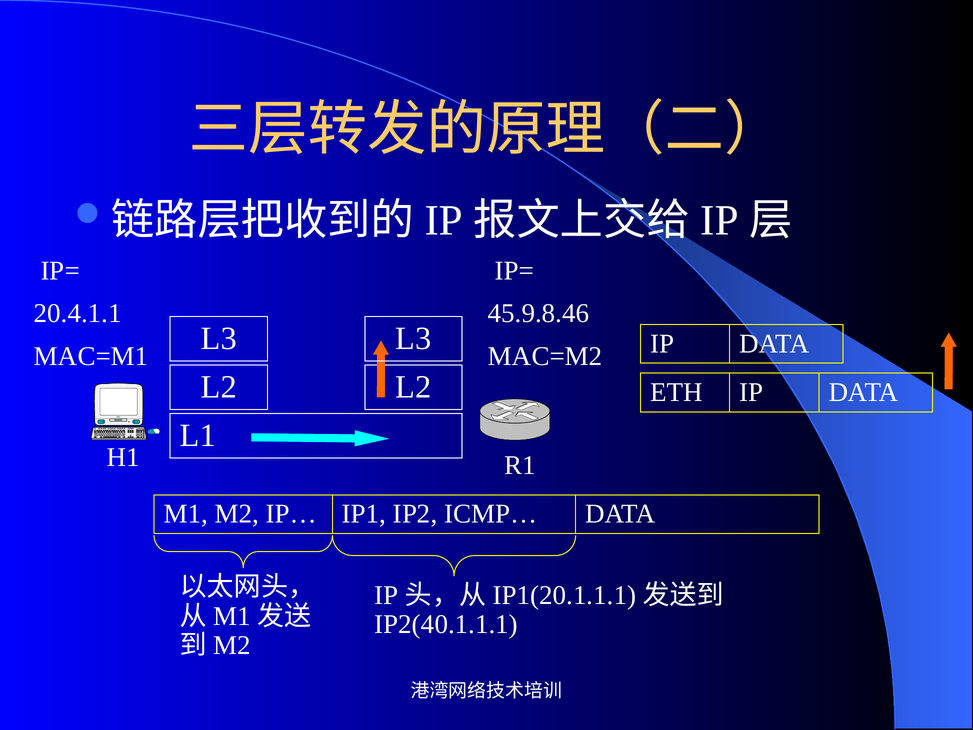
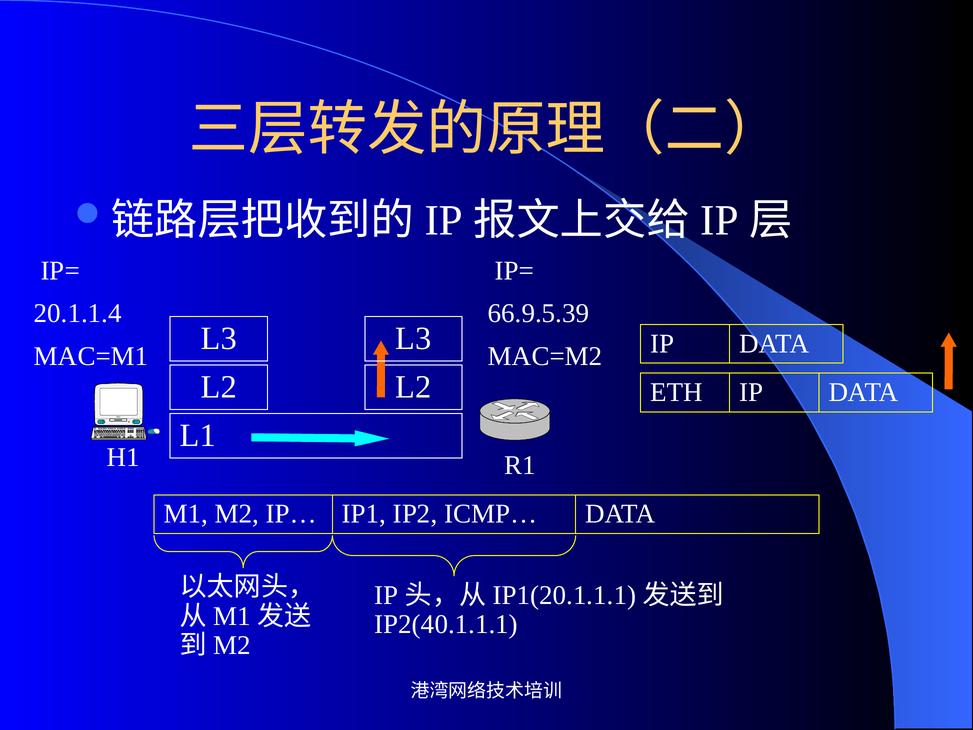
20.4.1.1: 20.4.1.1 -> 20.1.1.4 (78, 313)
45.9.8.46: 45.9.8.46 -> 66.9.5.39 (539, 313)
